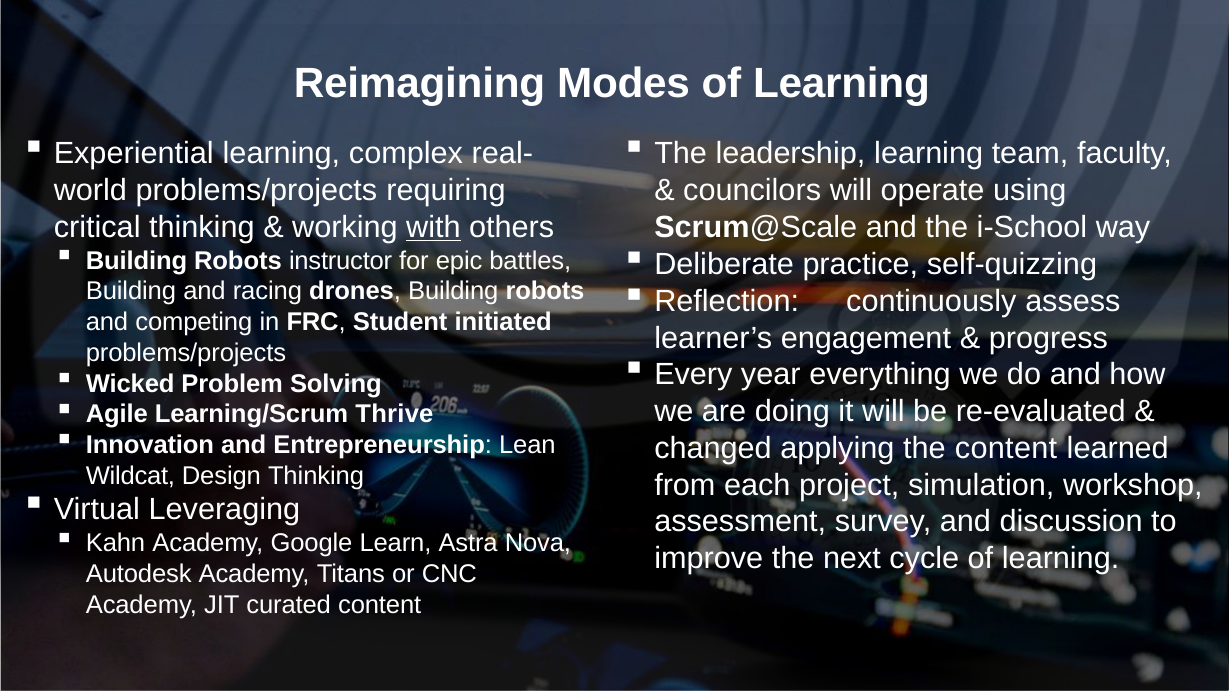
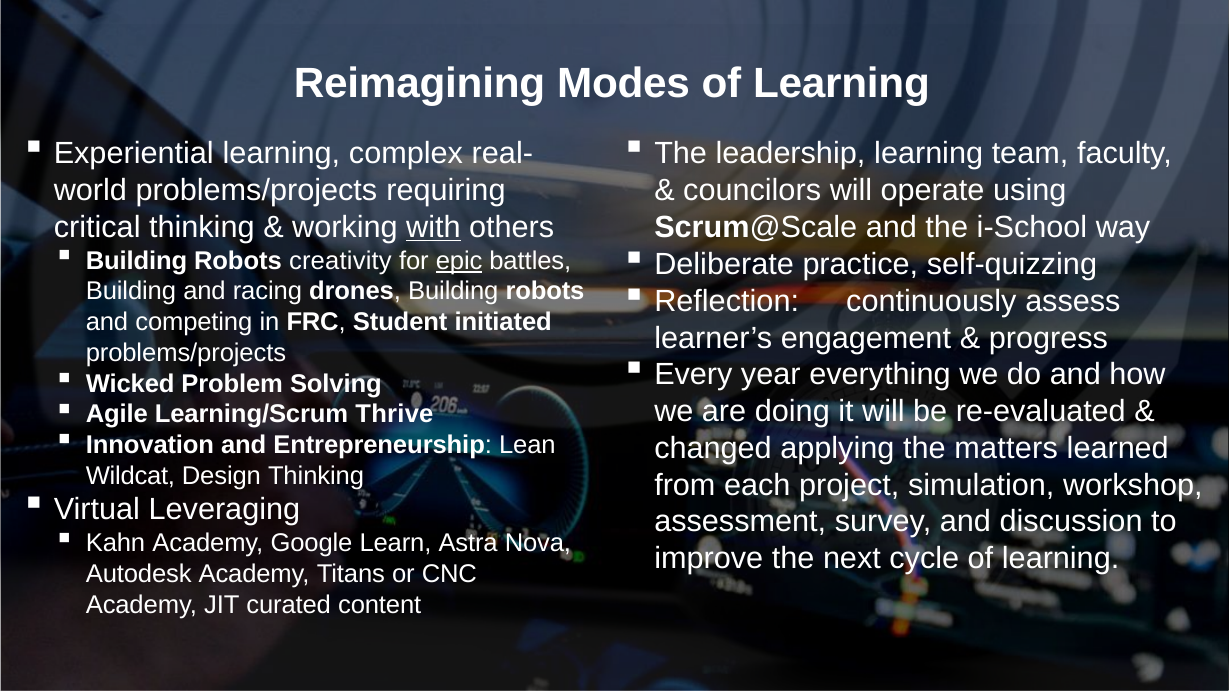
instructor: instructor -> creativity (340, 261)
epic underline: none -> present (459, 261)
the content: content -> matters (1006, 448)
